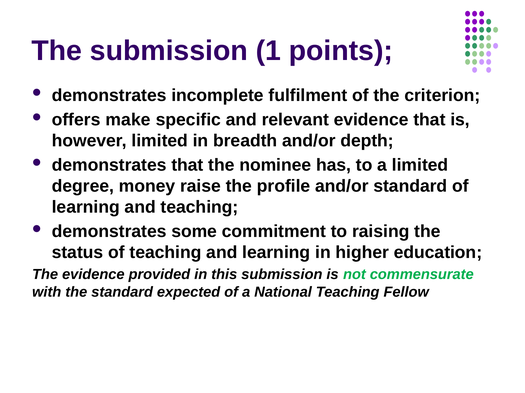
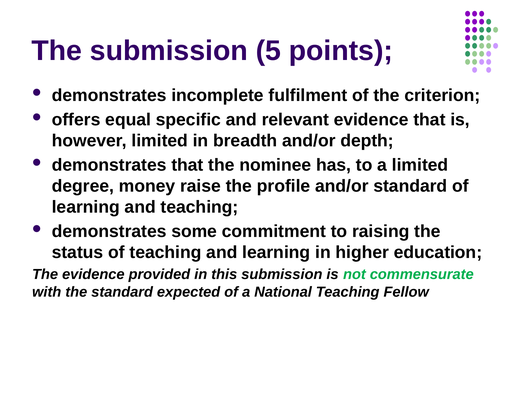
1: 1 -> 5 (268, 51)
make: make -> equal (128, 120)
